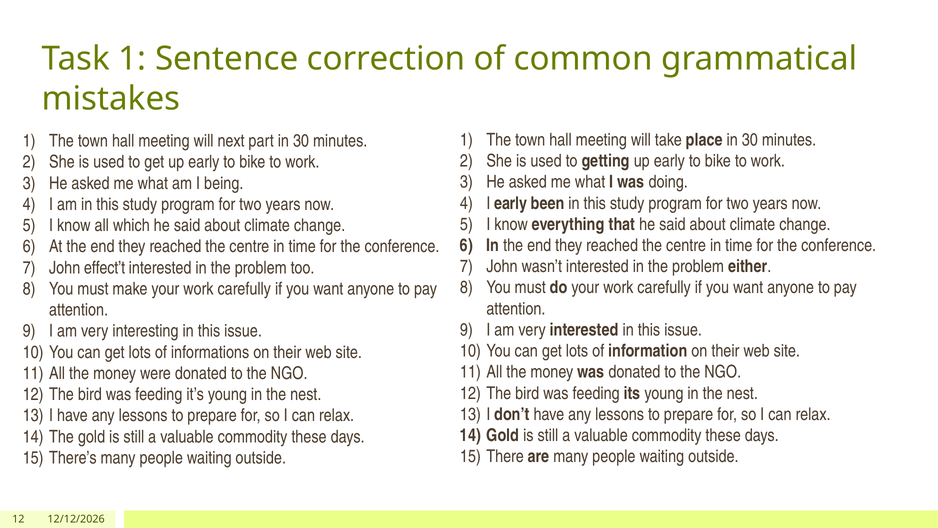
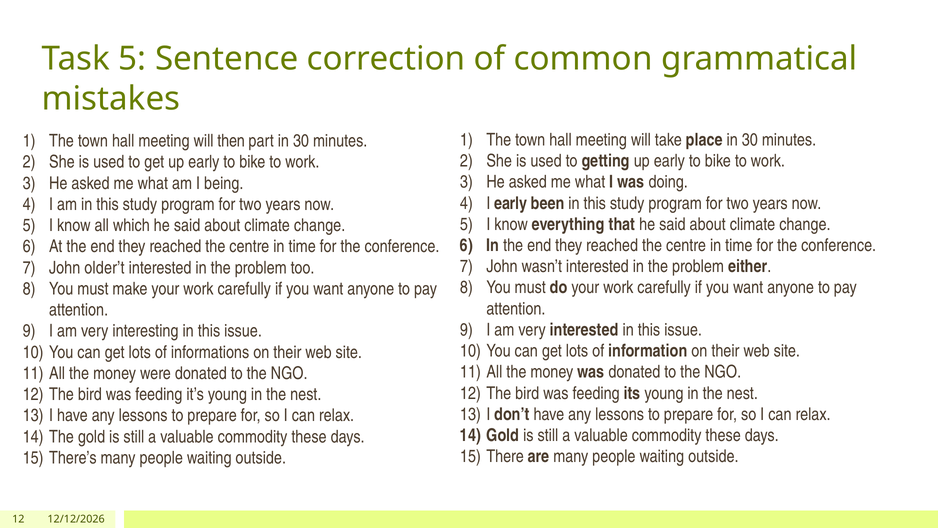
Task 1: 1 -> 5 (132, 59)
next: next -> then (231, 141)
effect’t: effect’t -> older’t (104, 268)
